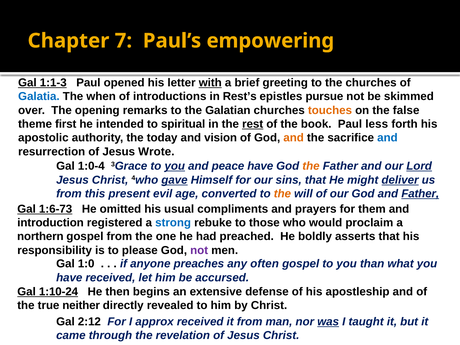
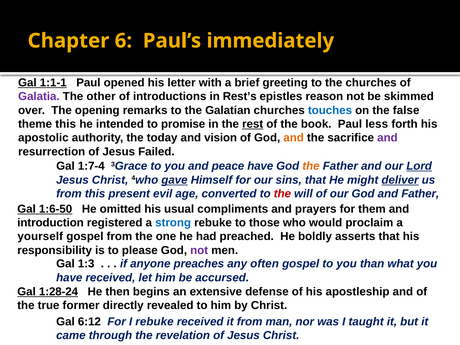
7: 7 -> 6 (123, 41)
empowering: empowering -> immediately (270, 41)
1:1-3: 1:1-3 -> 1:1-1 (53, 83)
with underline: present -> none (210, 83)
Galatia colour: blue -> purple (39, 96)
when: when -> other (101, 96)
pursue: pursue -> reason (324, 96)
touches colour: orange -> blue (330, 110)
theme first: first -> this (66, 124)
spiritual: spiritual -> promise (183, 124)
and colour: blue -> purple (387, 138)
Wrote: Wrote -> Failed (156, 152)
1:0-4: 1:0-4 -> 1:7-4 (91, 166)
you underline: present -> none (175, 166)
the colour: orange -> red (282, 194)
Father underline: present -> none (420, 194)
1:6-73: 1:6-73 -> 1:6-50 (56, 209)
northern: northern -> yourself (40, 237)
1:0: 1:0 -> 1:3 (86, 264)
1:10-24: 1:10-24 -> 1:28-24 (59, 292)
neither: neither -> former (81, 306)
2:12: 2:12 -> 6:12 (89, 322)
I approx: approx -> rebuke (154, 322)
was underline: present -> none (328, 322)
